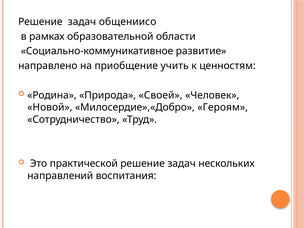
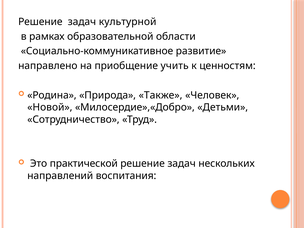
общениисо: общениисо -> культурной (128, 22)
Своей: Своей -> Также (161, 95)
Героям: Героям -> Детьми (223, 107)
